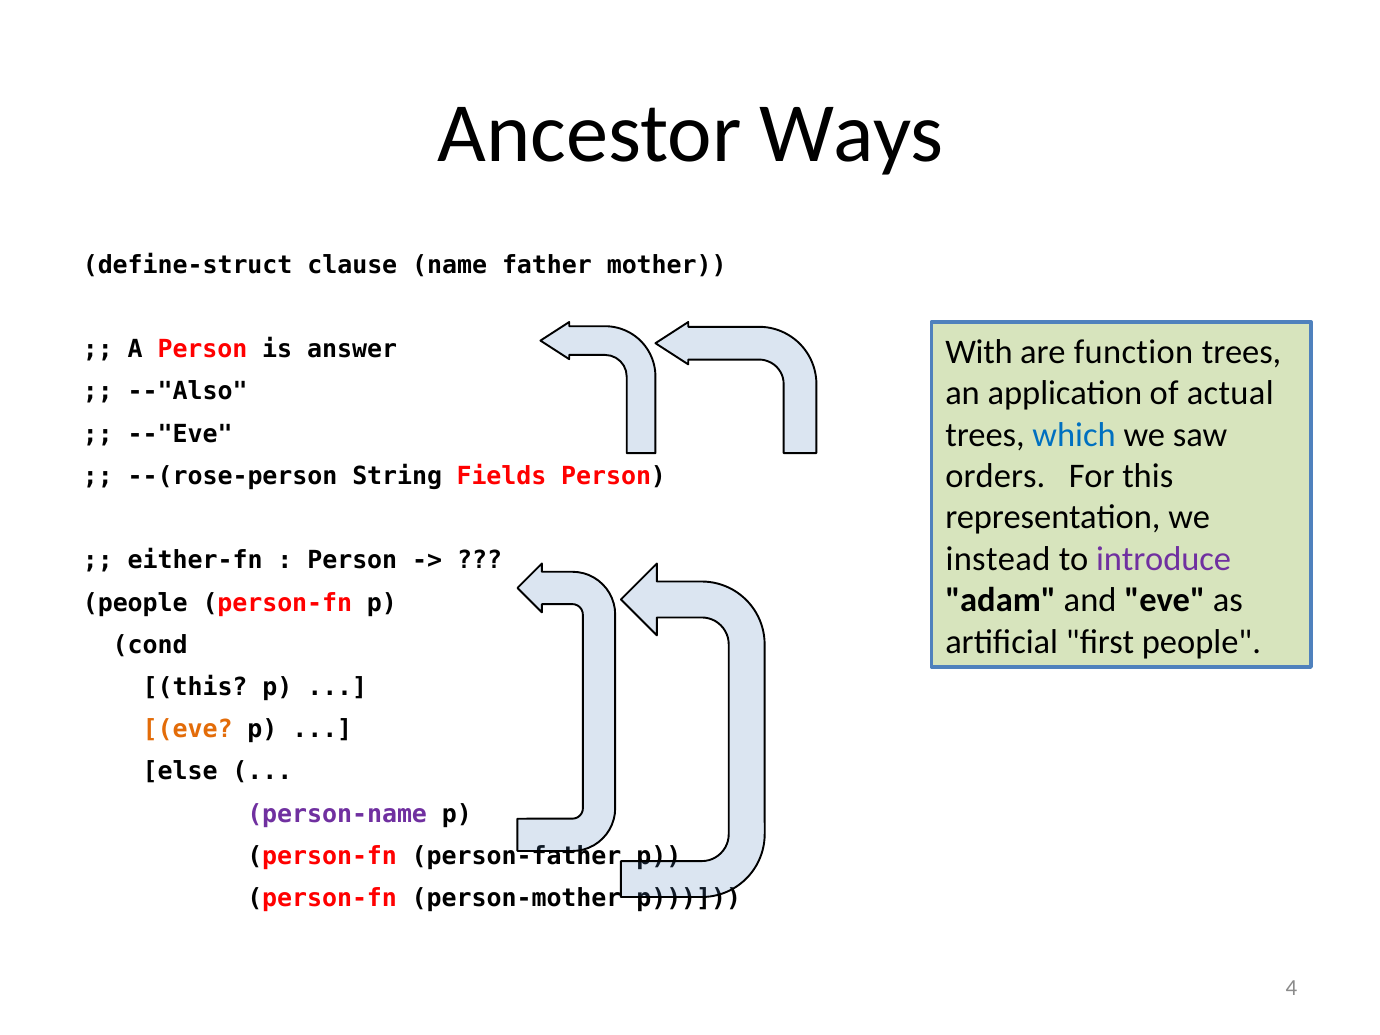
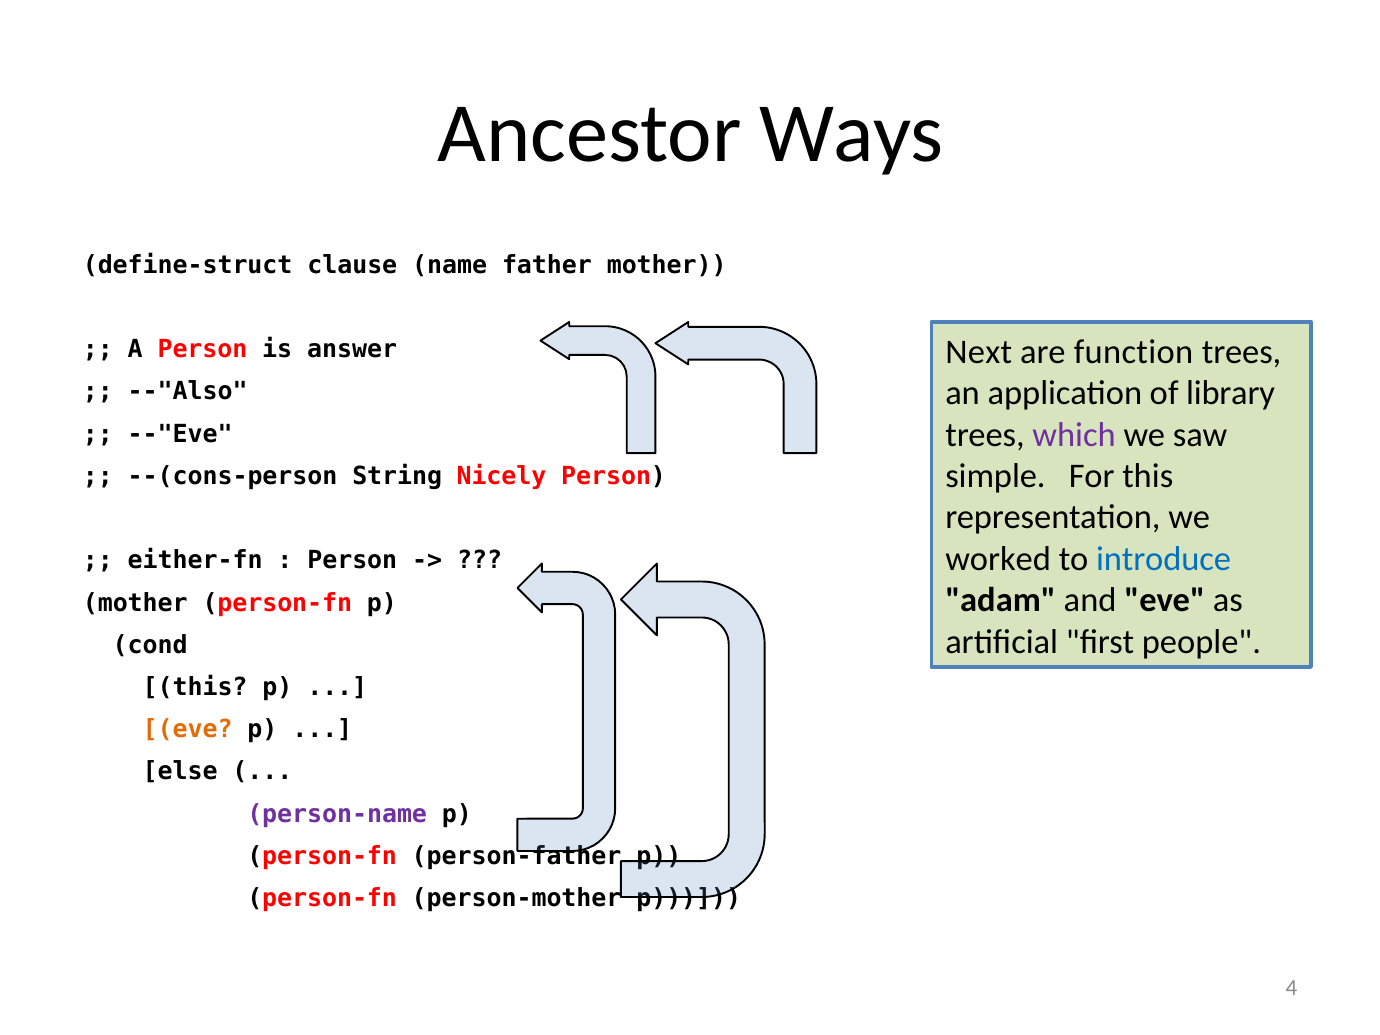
With: With -> Next (979, 352)
actual: actual -> library (1231, 393)
which colour: blue -> purple (1074, 435)
orders: orders -> simple (995, 476)
--(rose-person: --(rose-person -> --(cons-person (233, 476)
Fields: Fields -> Nicely (501, 476)
instead: instead -> worked (998, 559)
introduce colour: purple -> blue (1163, 559)
people: people -> mother (135, 603)
